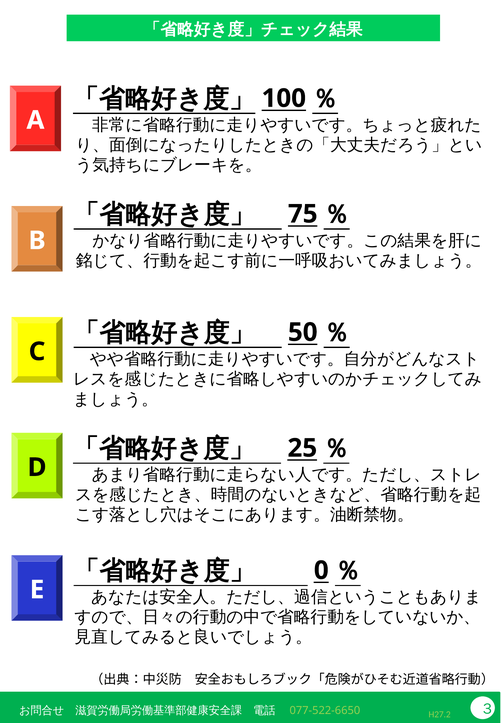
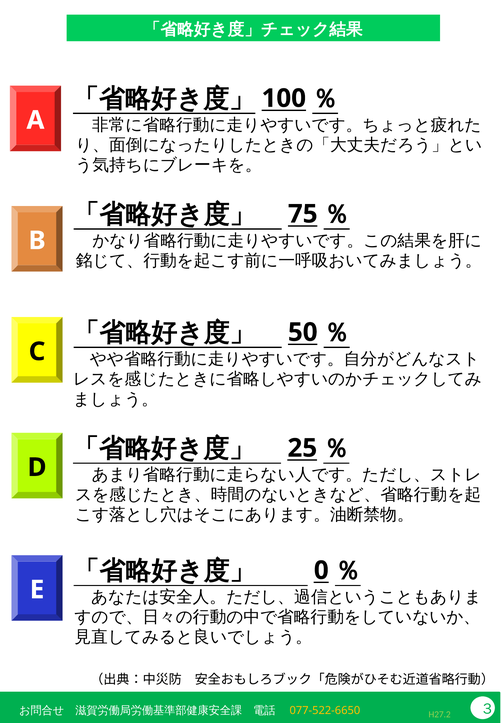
077-522-6650 colour: light green -> yellow (325, 711)
